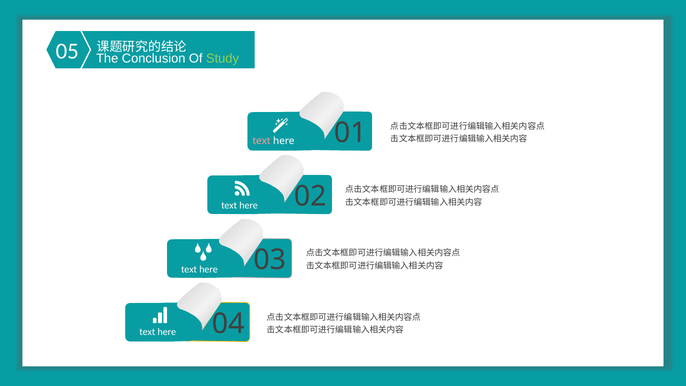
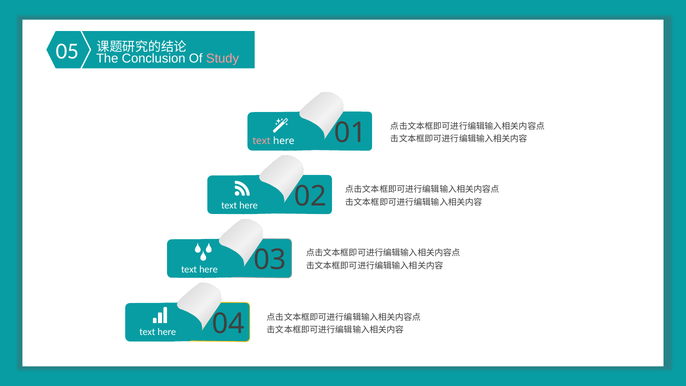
Study colour: light green -> pink (223, 58)
